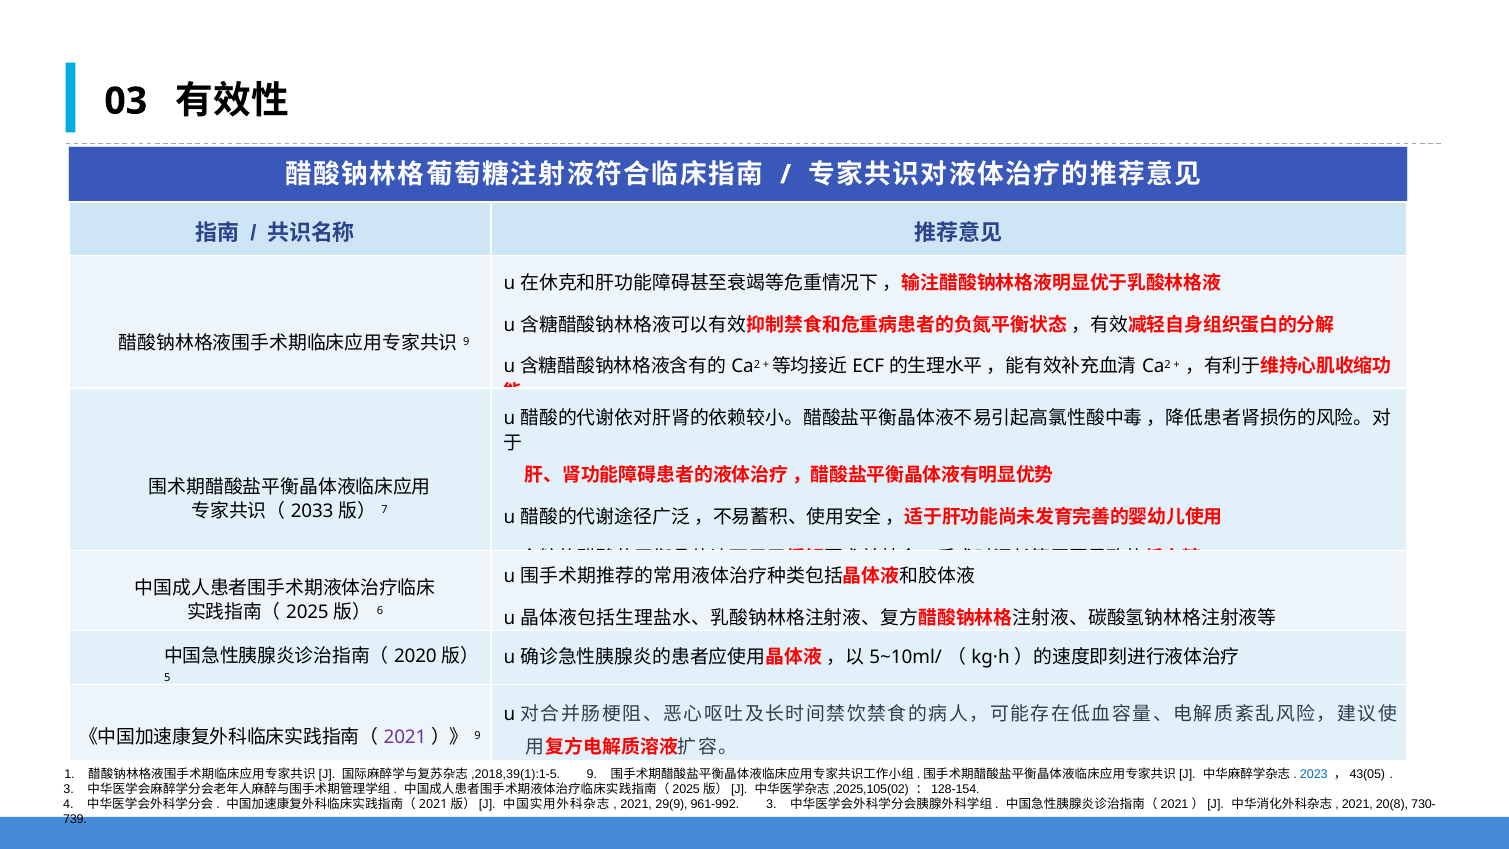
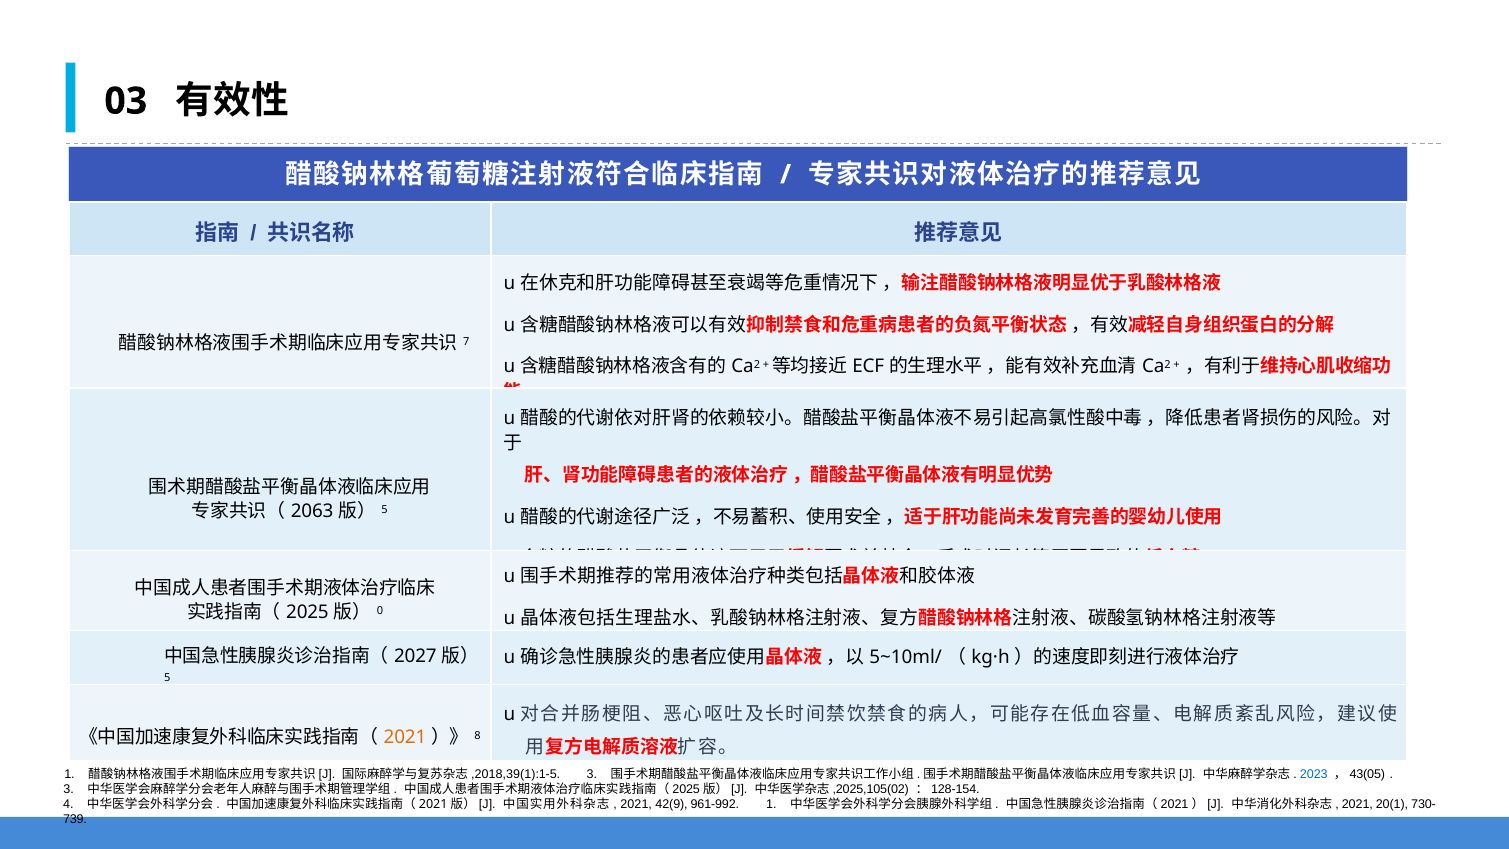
9: 9 -> 7 (466, 342)
2033: 2033 -> 2063 (312, 512)
7: 7 -> 5 (385, 510)
6: 6 -> 0 (380, 611)
2020: 2020 -> 2027 (415, 656)
2021 colour: purple -> orange (405, 737)
9: 9 -> 8 (477, 736)
9: 9 -> 3 (592, 774)
29(9: 29(9 -> 42(9 (672, 804)
961-992 3: 3 -> 1 (771, 804)
20(8: 20(8 -> 20(1 (1392, 804)
